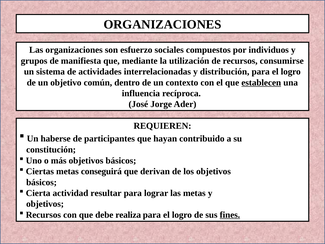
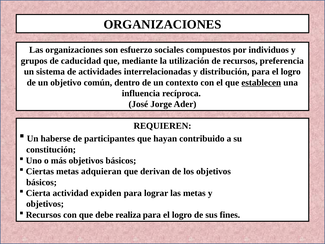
manifiesta: manifiesta -> caducidad (81, 61)
consumirse: consumirse -> preferencia (282, 61)
conseguirá: conseguirá -> adquieran (101, 171)
resultar: resultar -> expiden (106, 193)
fines underline: present -> none (230, 215)
